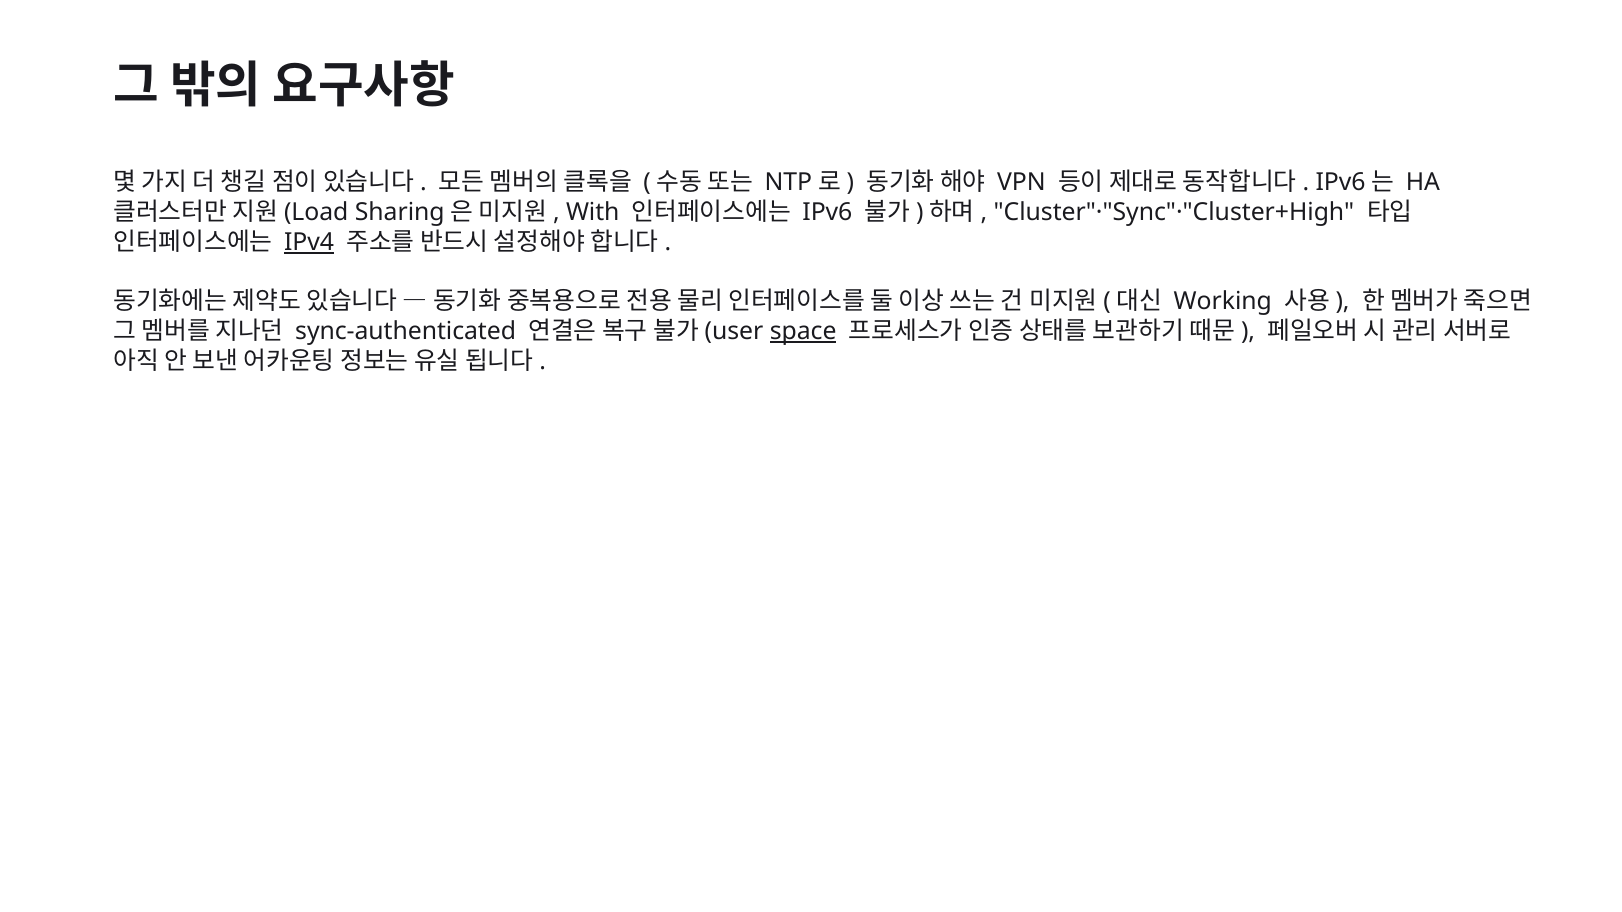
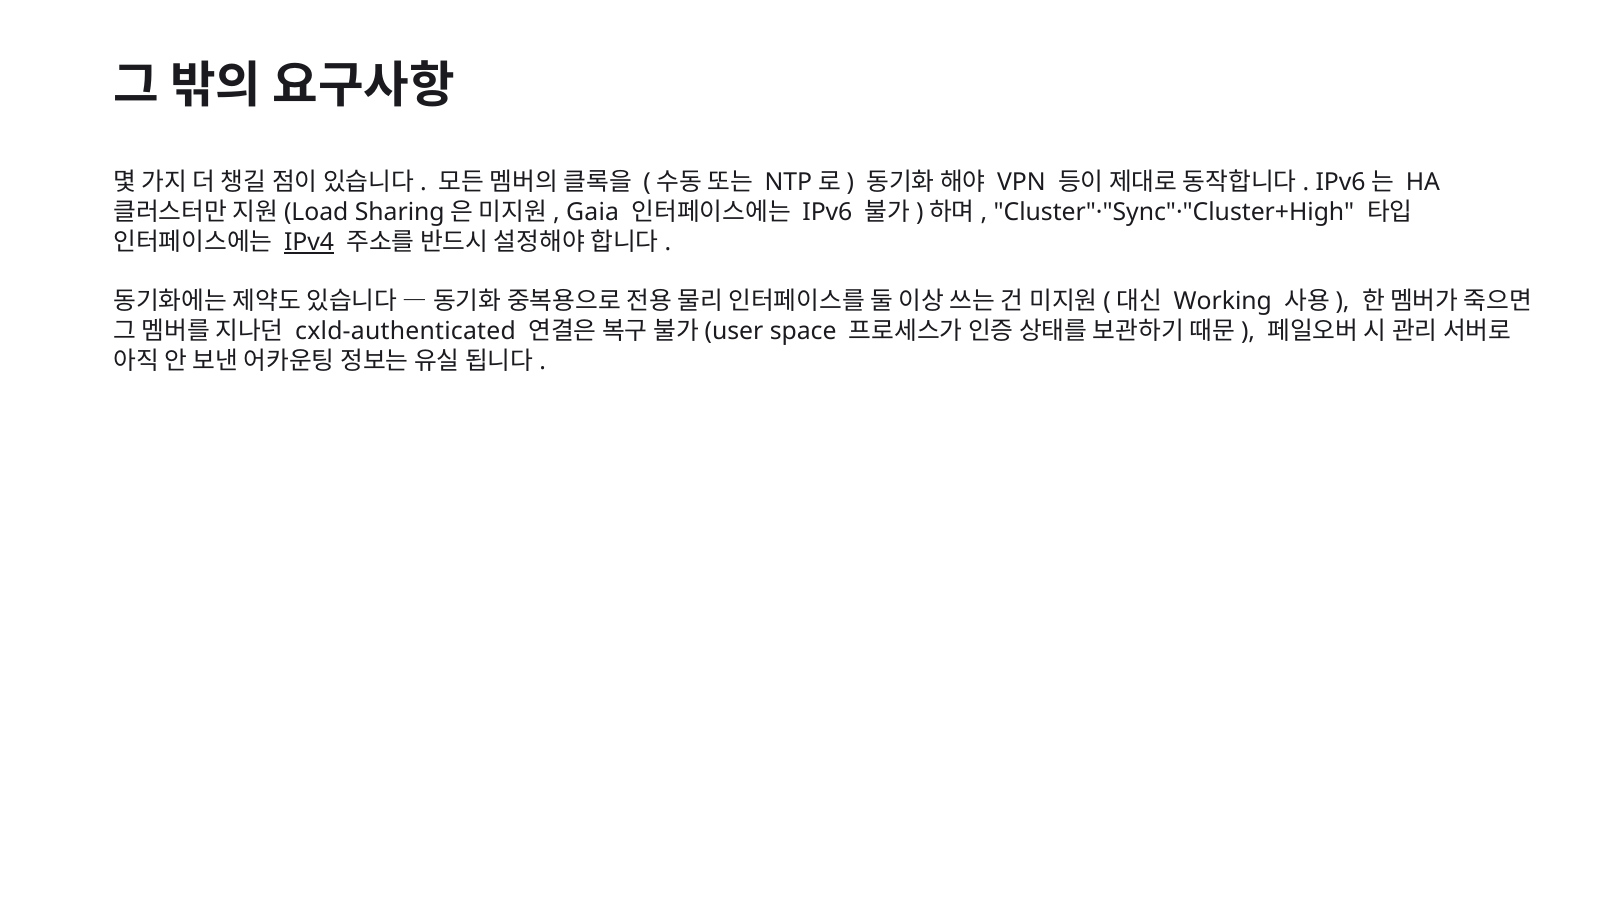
With: With -> Gaia (593, 213)
sync-authenticated: sync-authenticated -> cxld-authenticated (405, 331)
space underline: present -> none (803, 331)
